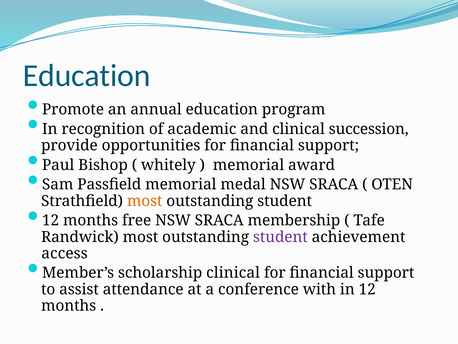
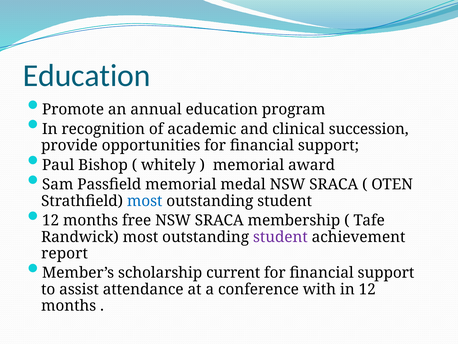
most colour: orange -> blue (145, 201)
access: access -> report (65, 253)
scholarship clinical: clinical -> current (233, 273)
